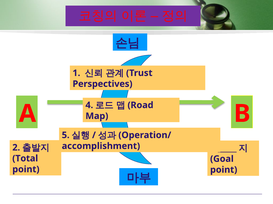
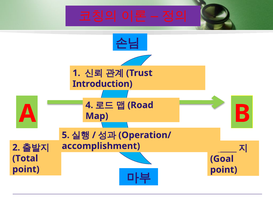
Perspectives: Perspectives -> Introduction (102, 84)
